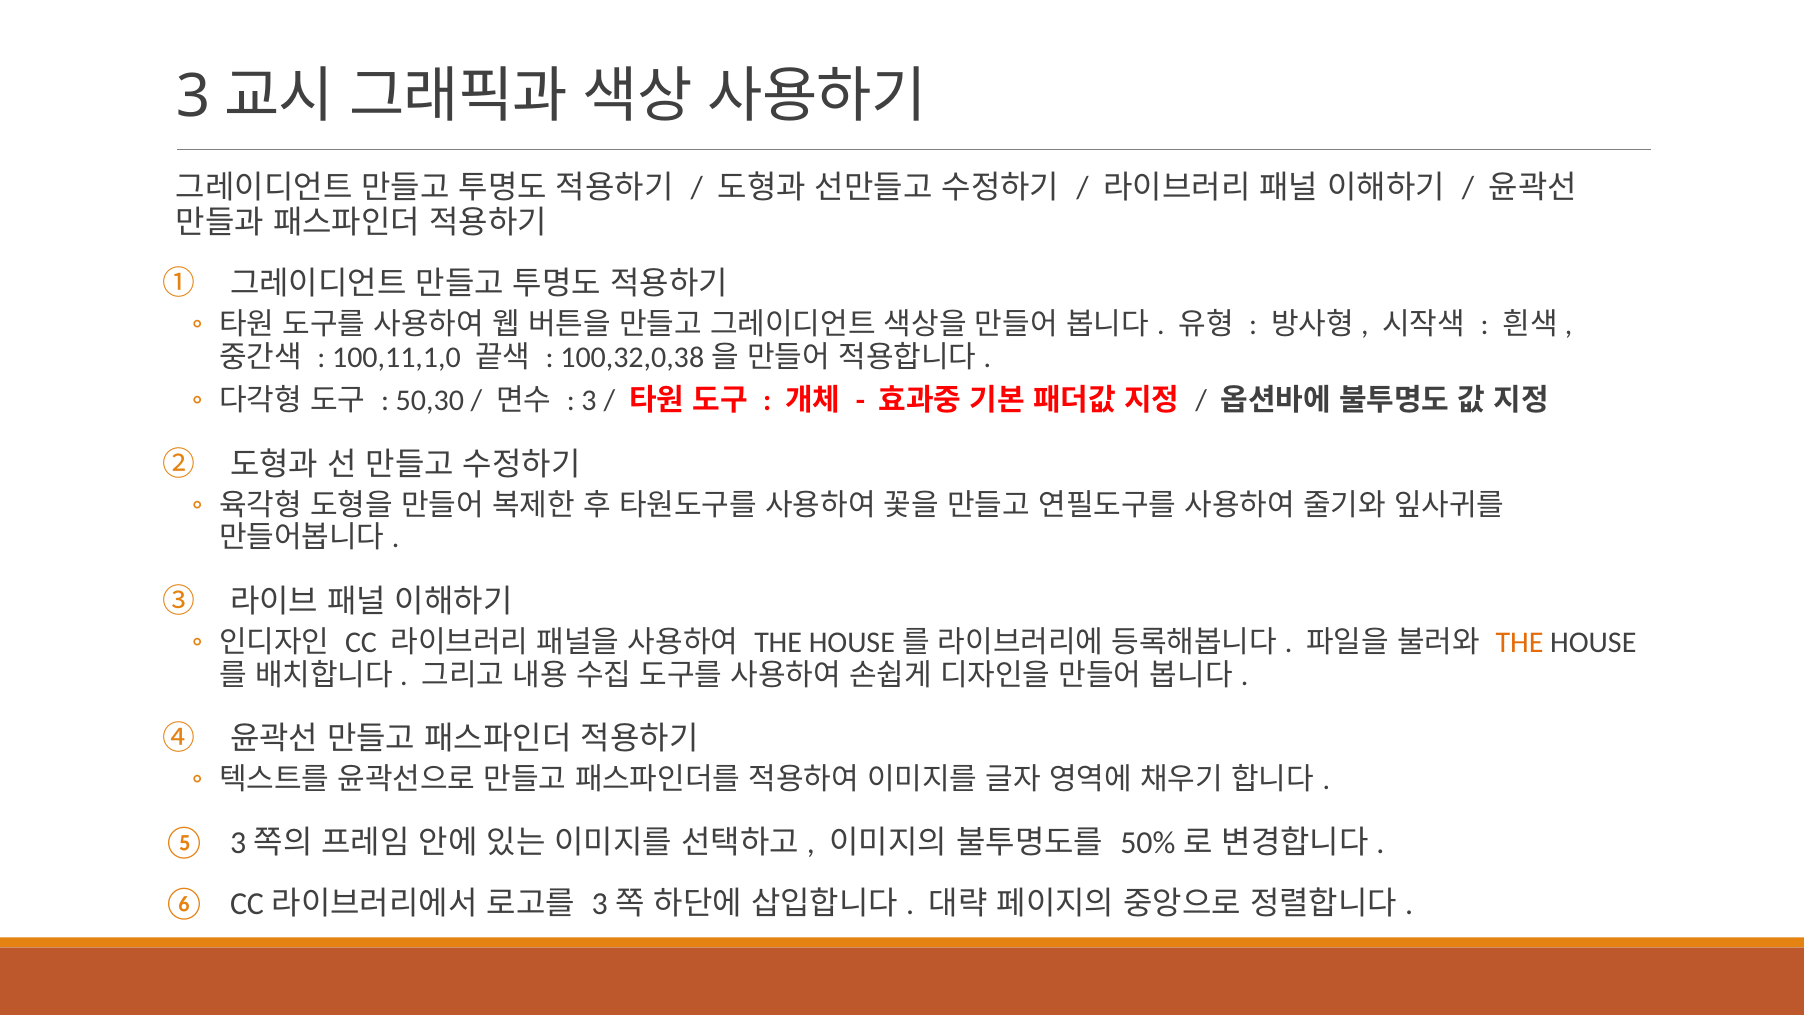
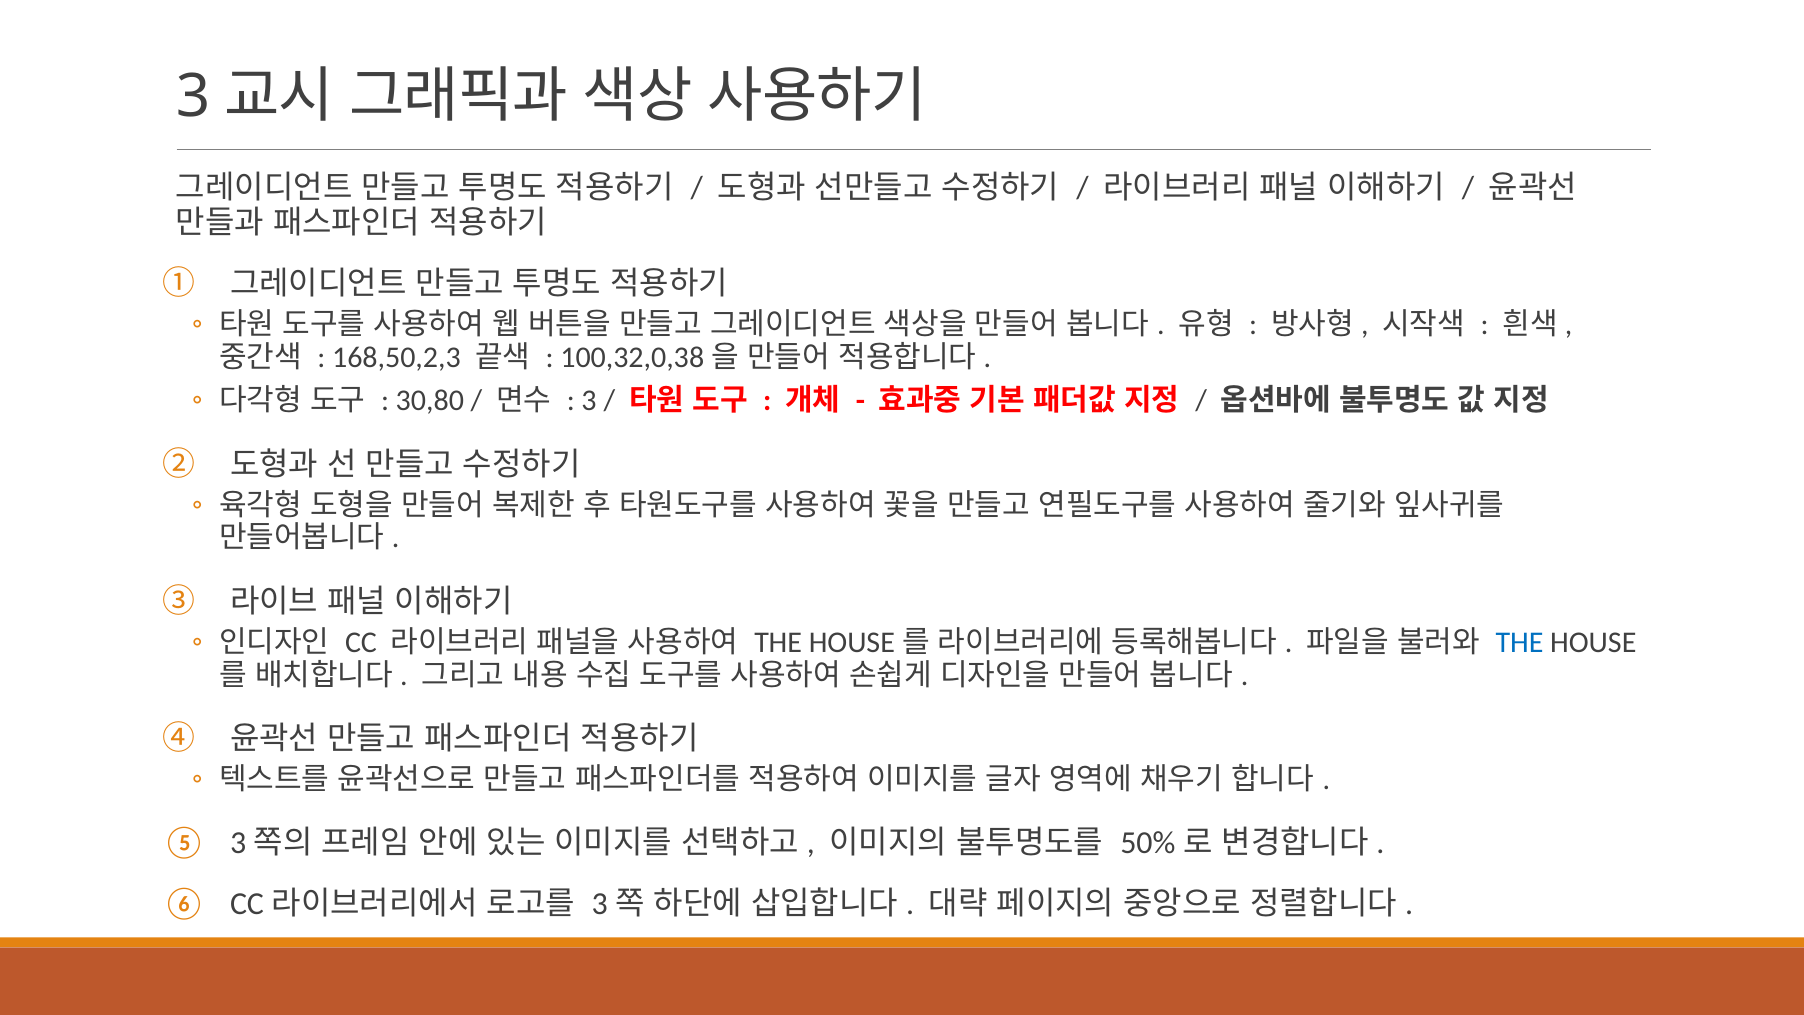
100,11,1,0: 100,11,1,0 -> 168,50,2,3 (396, 357)
50,30: 50,30 -> 30,80 (430, 401)
THE colour: orange -> blue (1520, 643)
